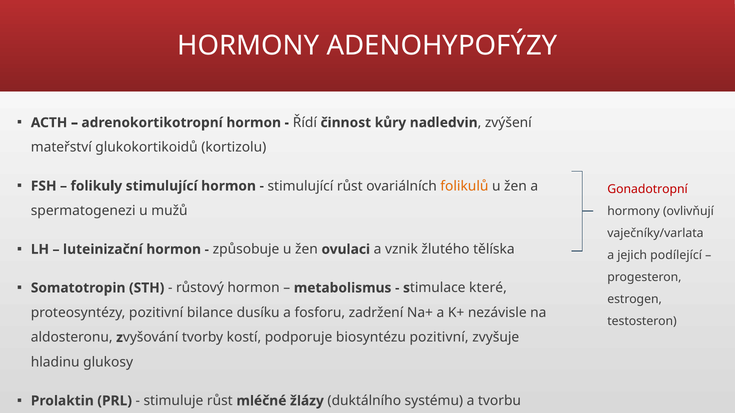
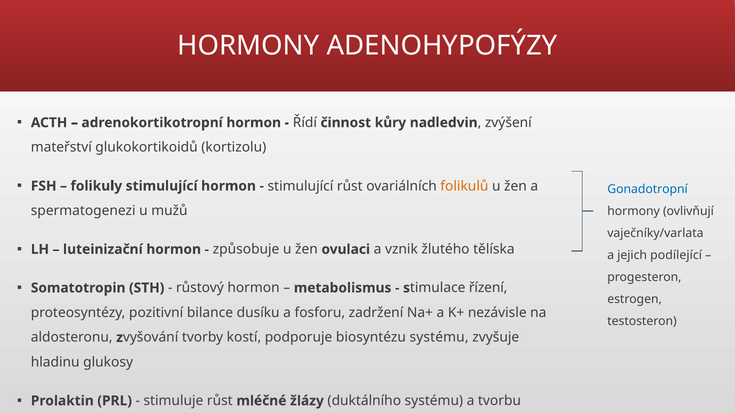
Gonadotropní colour: red -> blue (648, 190)
které: které -> řízení (488, 288)
biosyntézu pozitivní: pozitivní -> systému (439, 338)
